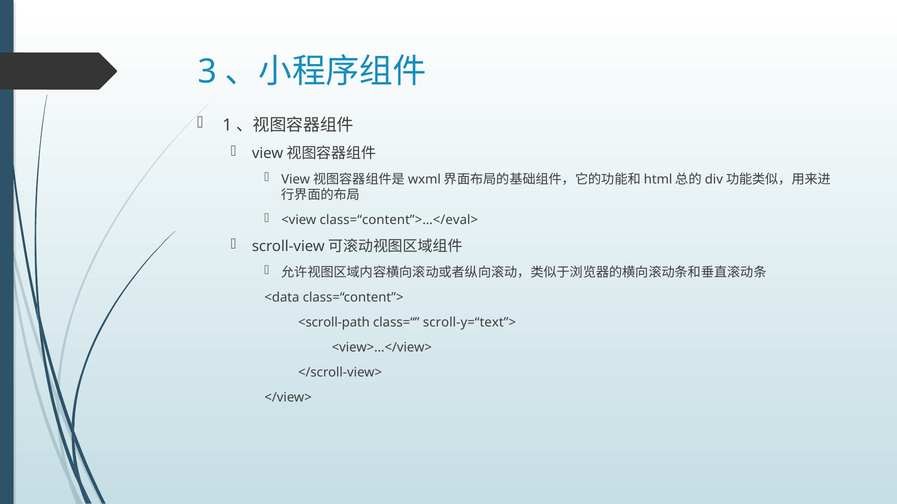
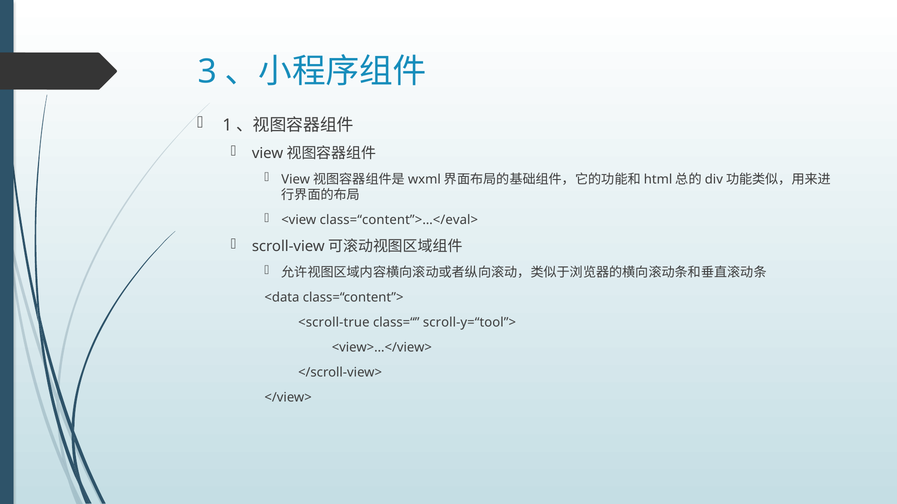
<scroll-path: <scroll-path -> <scroll-true (334, 323)
scroll-y=“text”>: scroll-y=“text”> -> scroll-y=“tool”> (470, 323)
